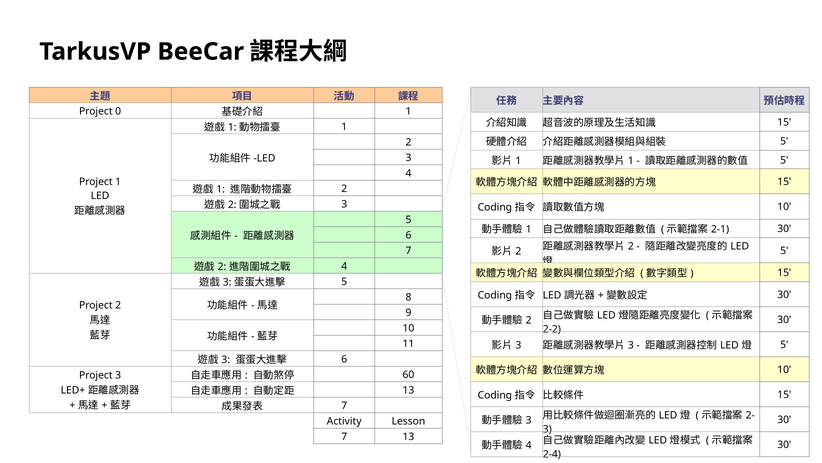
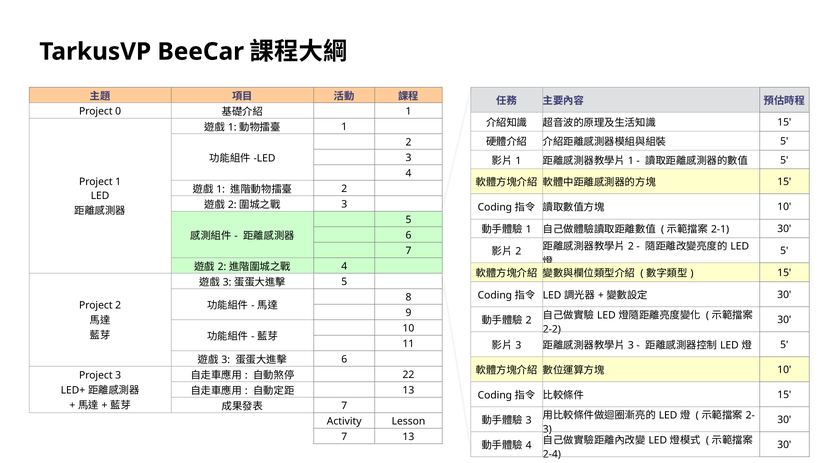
60: 60 -> 22 (408, 374)
